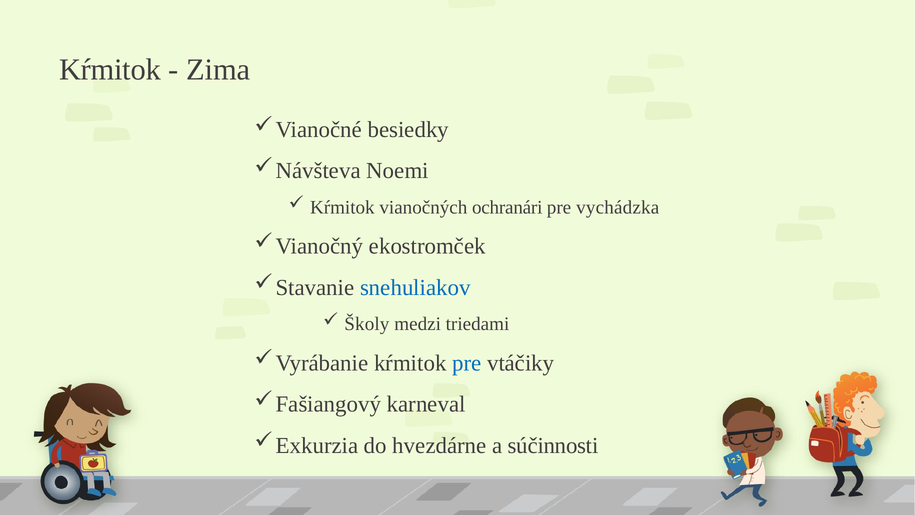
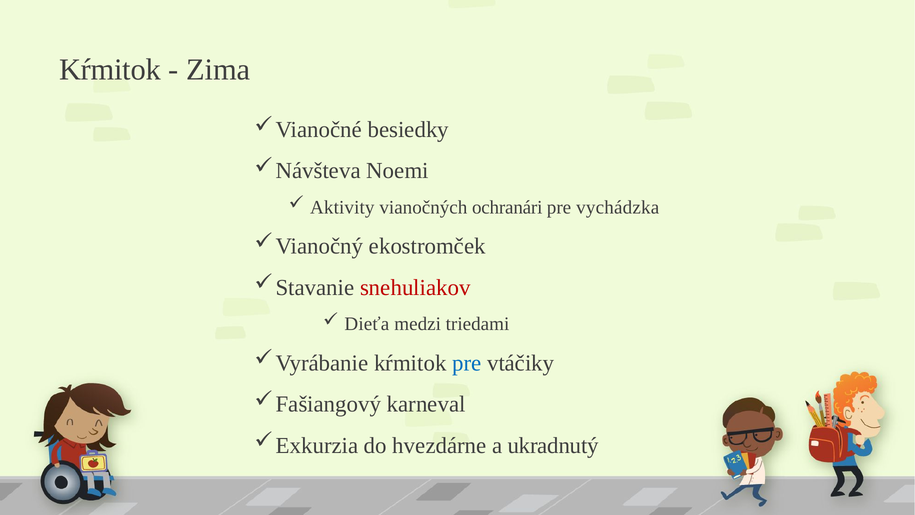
Kŕmitok: Kŕmitok -> Aktivity (342, 207)
snehuliakov colour: blue -> red (415, 287)
Školy: Školy -> Dieťa (367, 324)
súčinnosti: súčinnosti -> ukradnutý (553, 445)
